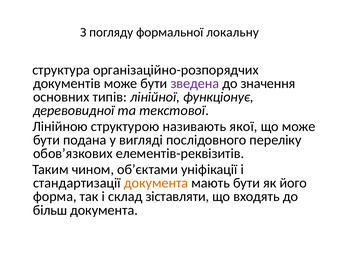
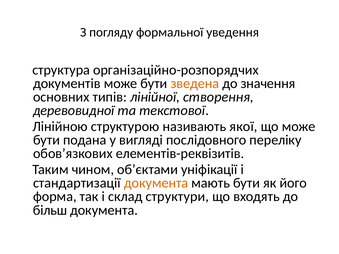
локальну: локальну -> уведення (233, 32)
зведена colour: purple -> orange (195, 83)
функціонує: функціонує -> створення (218, 97)
зіставляти: зіставляти -> структури (177, 197)
